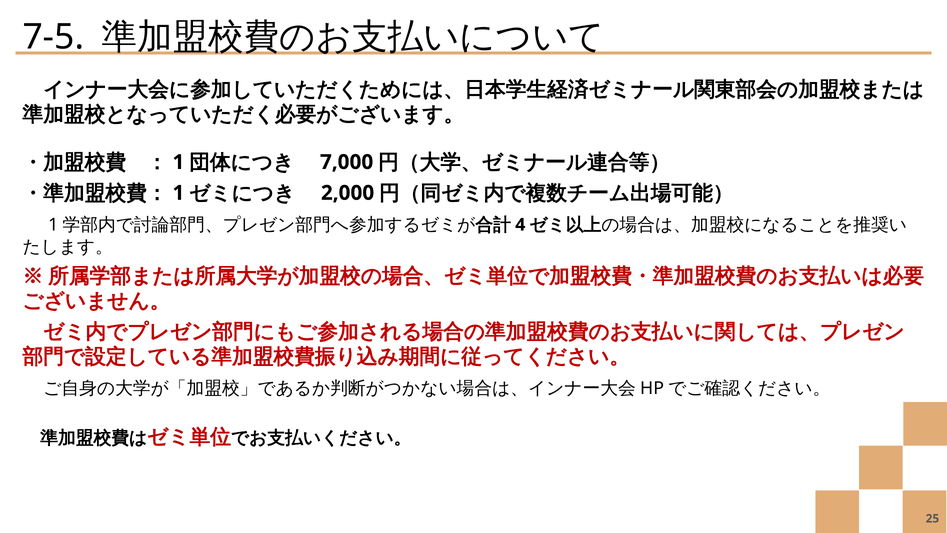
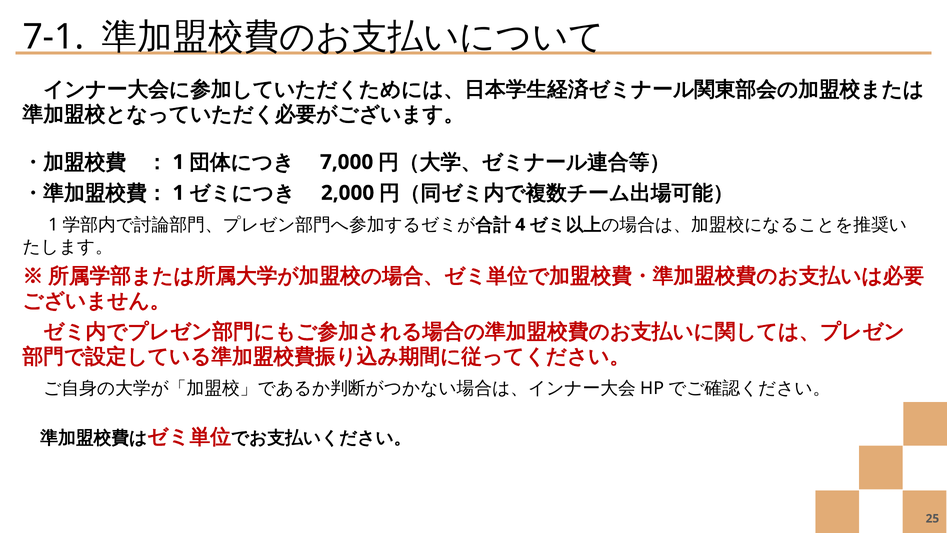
7-5: 7-5 -> 7-1 (53, 37)
